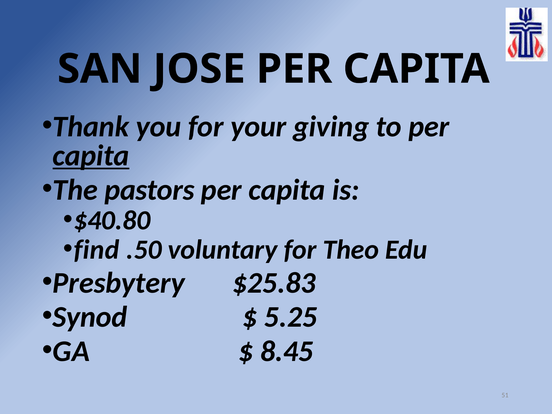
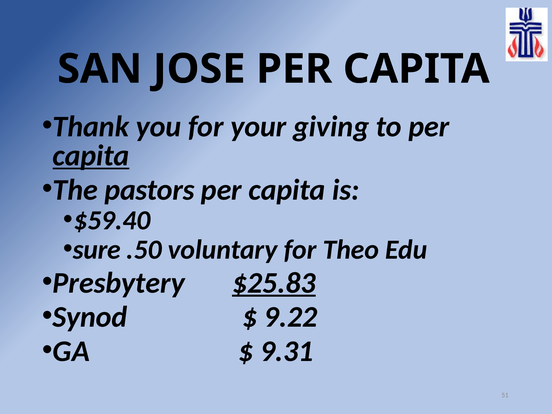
$40.80: $40.80 -> $59.40 (112, 220)
find: find -> sure (97, 250)
$25.83 underline: none -> present (274, 283)
5.25: 5.25 -> 9.22 (291, 317)
8.45: 8.45 -> 9.31 (287, 351)
